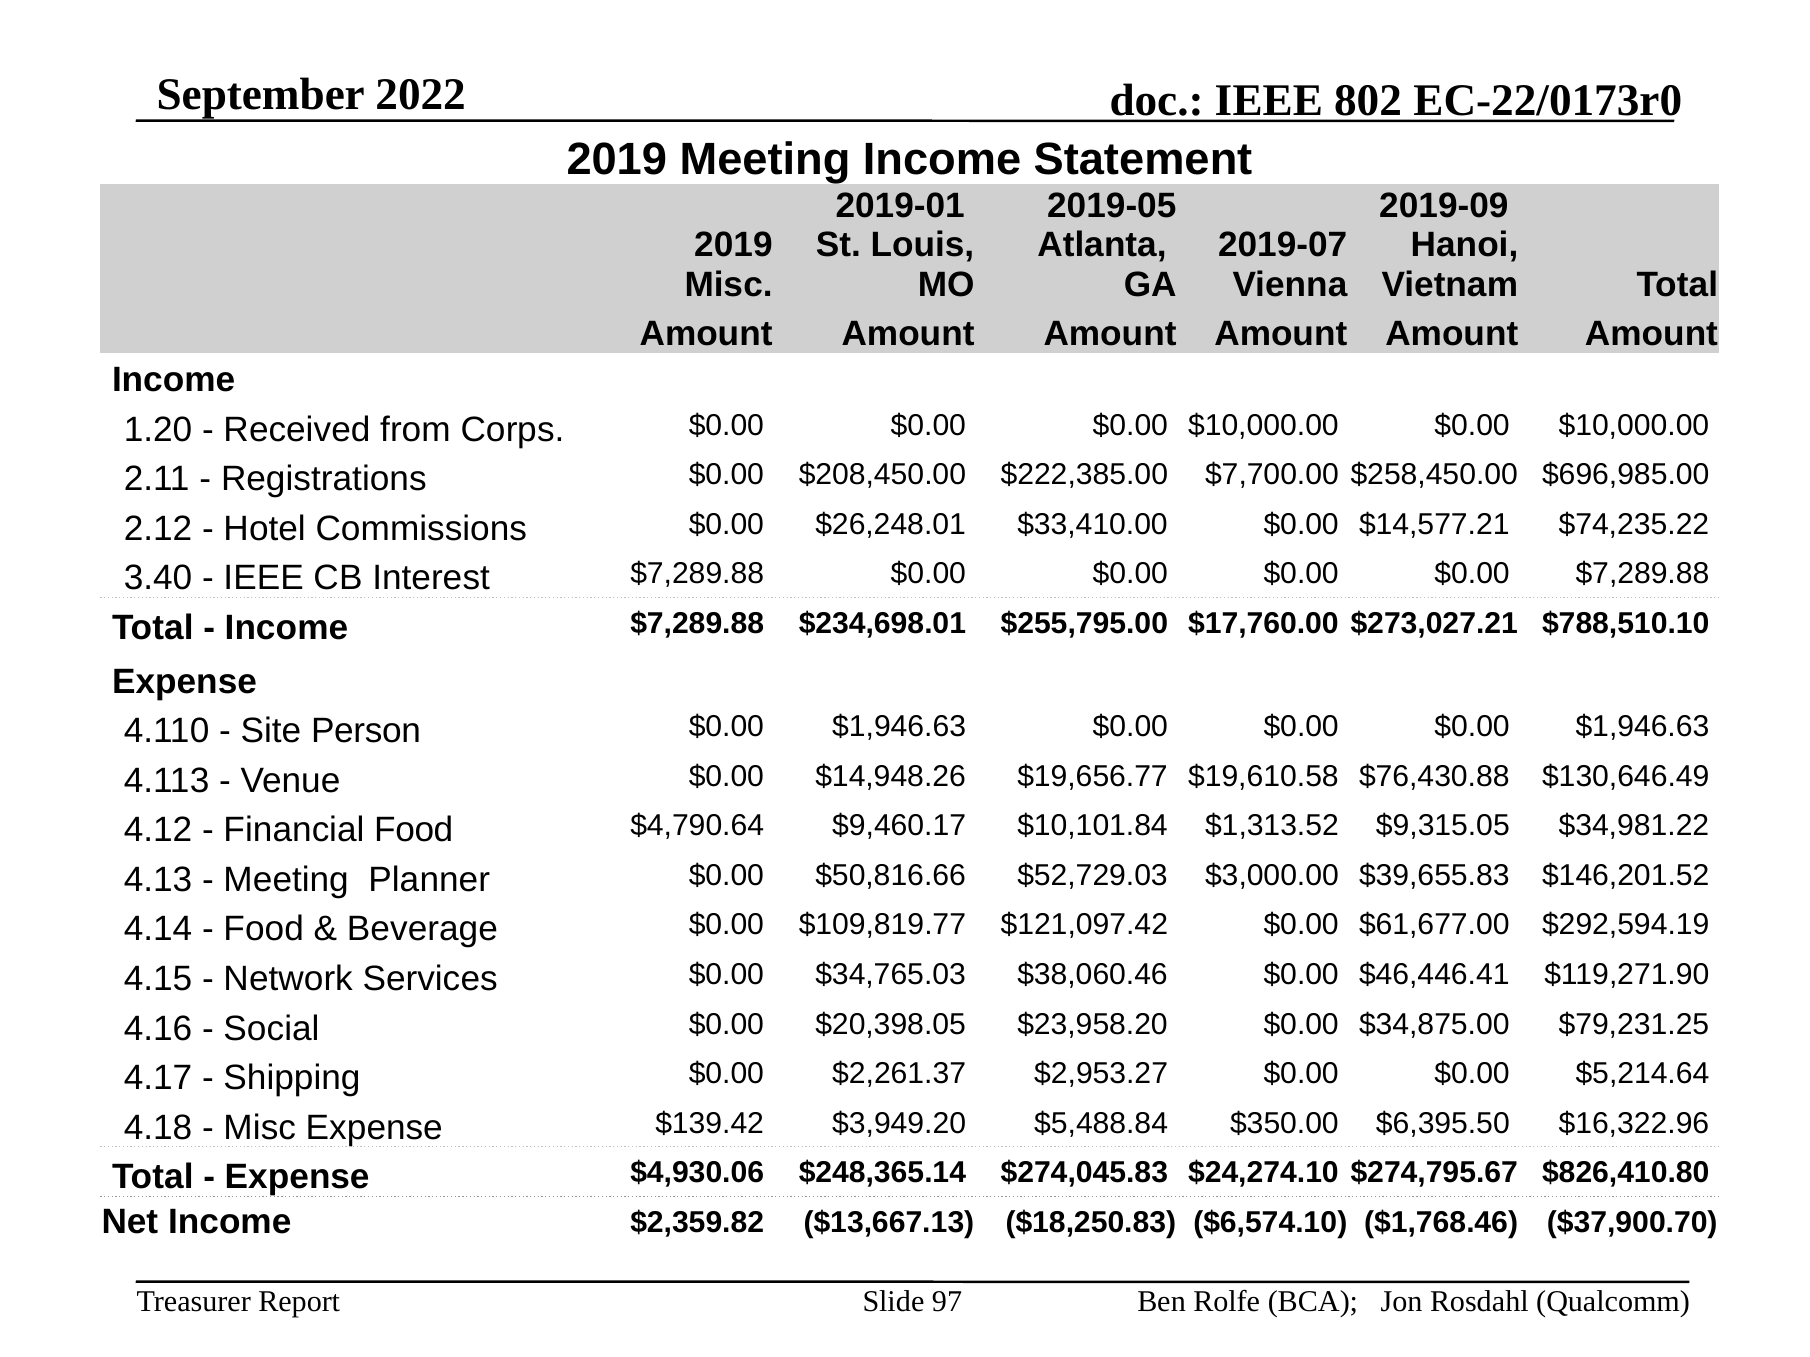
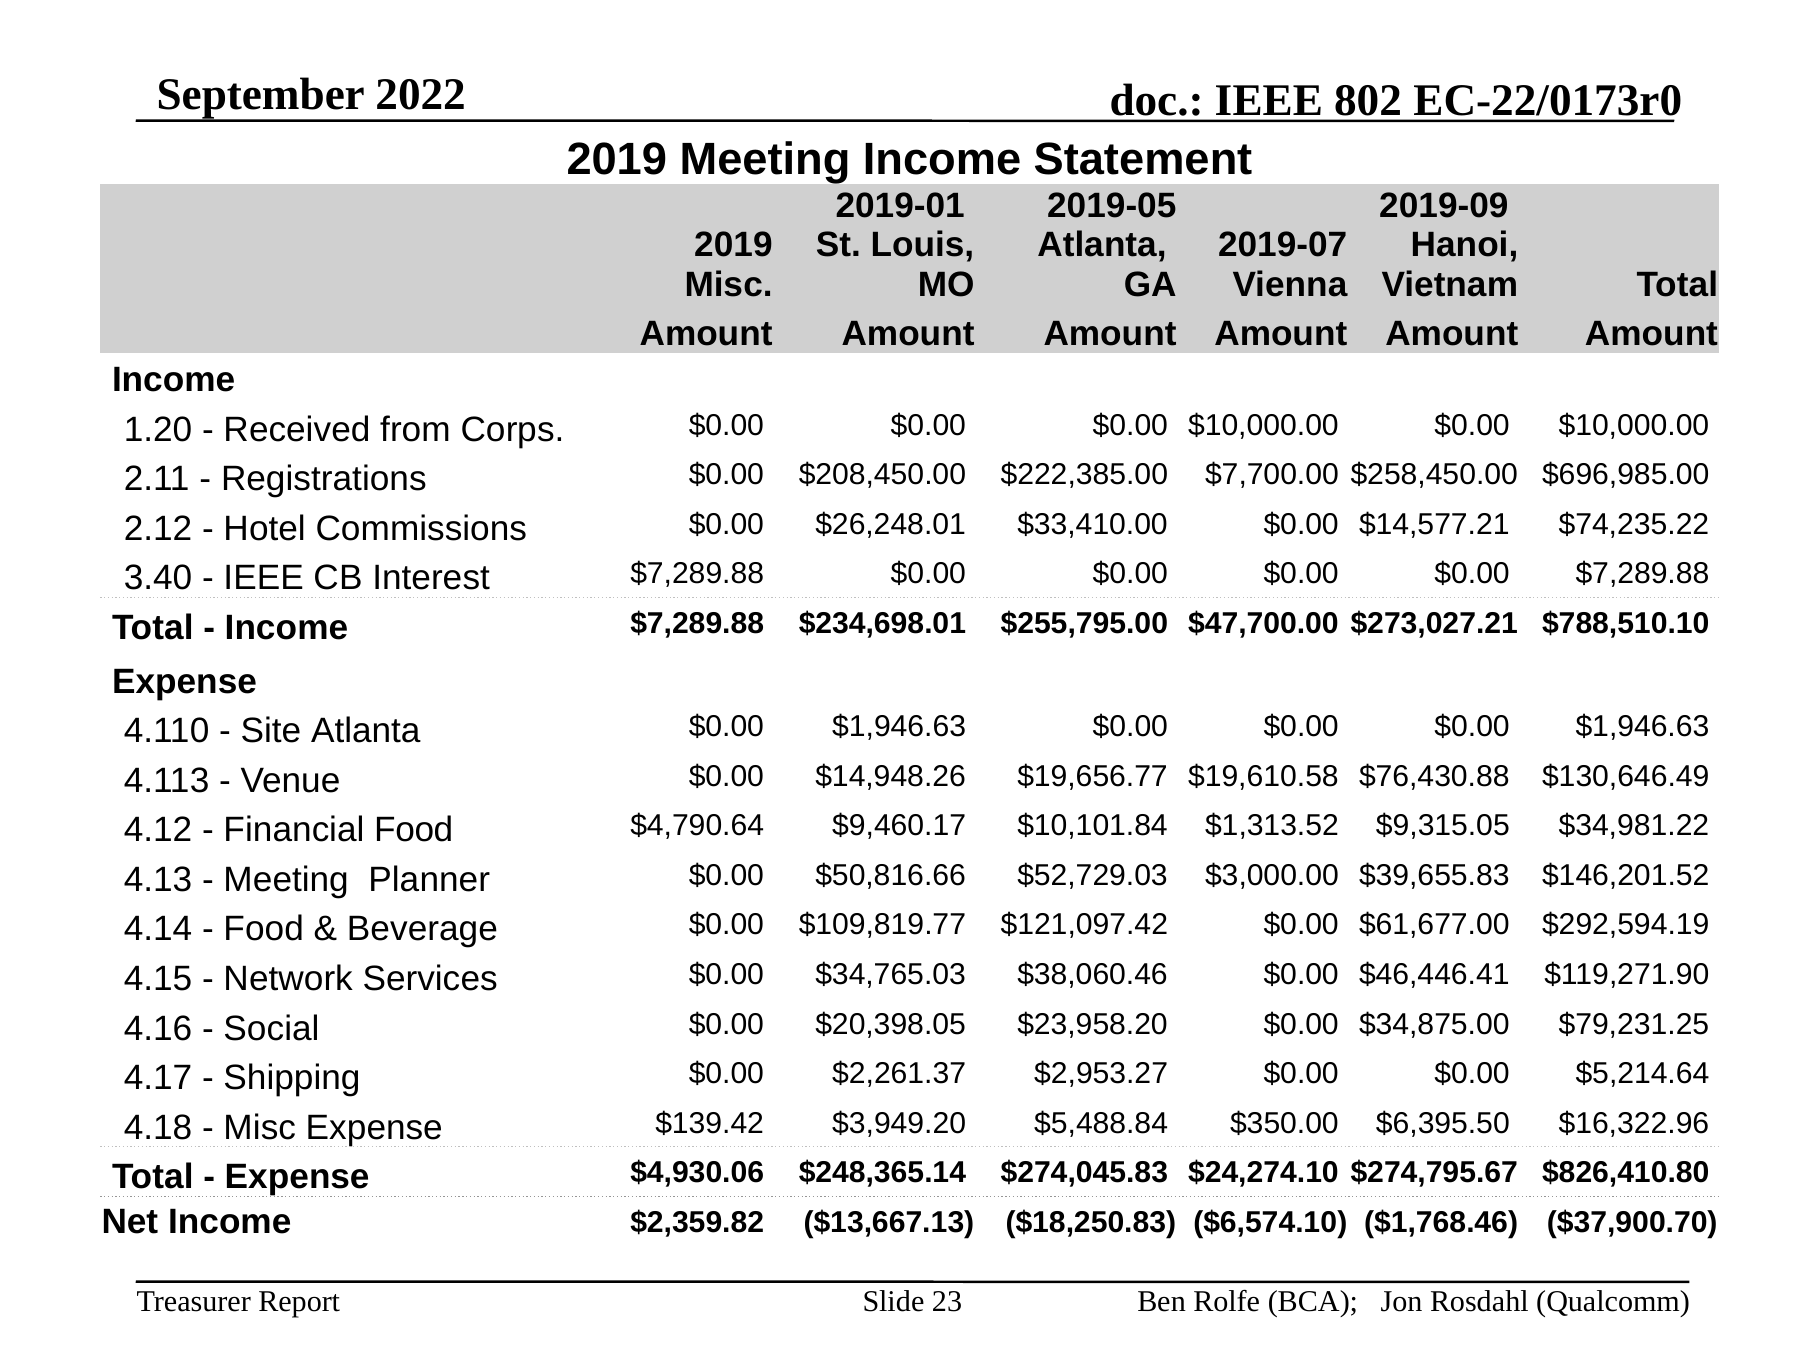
$17,760.00: $17,760.00 -> $47,700.00 (1263, 624)
Site Person: Person -> Atlanta (366, 731)
97: 97 -> 23 (947, 1302)
